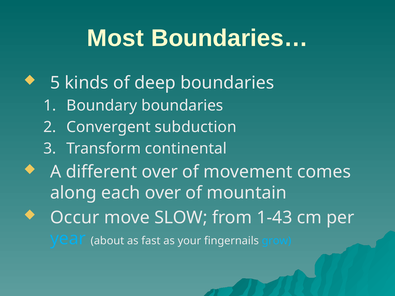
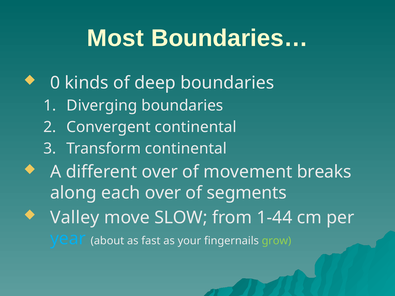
5: 5 -> 0 (55, 83)
Boundary: Boundary -> Diverging (102, 106)
Convergent subduction: subduction -> continental (196, 127)
comes: comes -> breaks (324, 172)
mountain: mountain -> segments (247, 193)
Occur: Occur -> Valley (75, 218)
1-43: 1-43 -> 1-44 (274, 218)
grow colour: light blue -> light green (276, 241)
